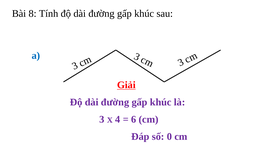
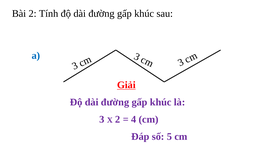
Bài 8: 8 -> 2 (33, 14)
X 4: 4 -> 2 (118, 120)
6: 6 -> 4 (134, 120)
0: 0 -> 5 (169, 137)
